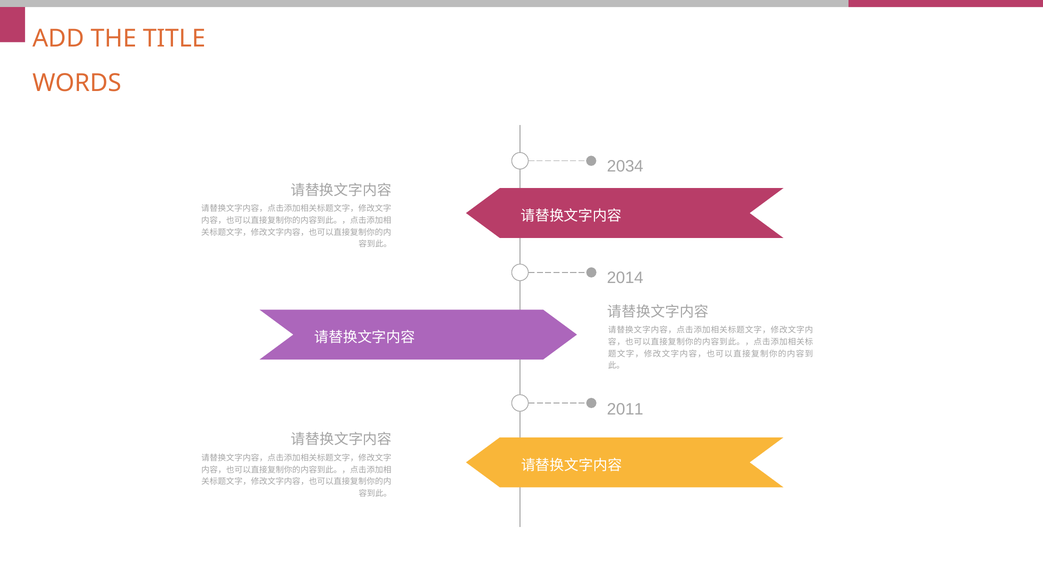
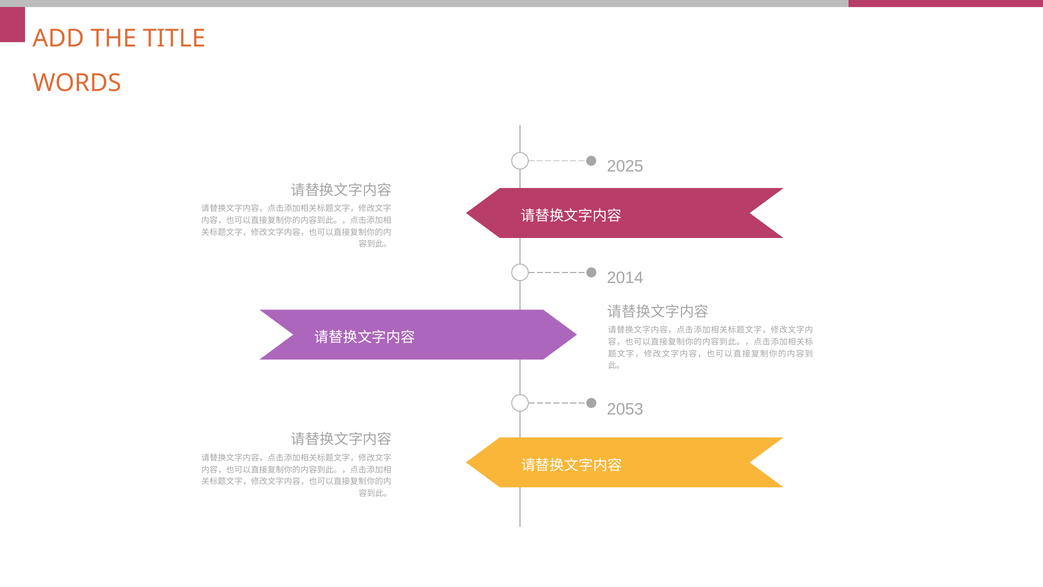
2034: 2034 -> 2025 (625, 166)
2011: 2011 -> 2053 (625, 409)
